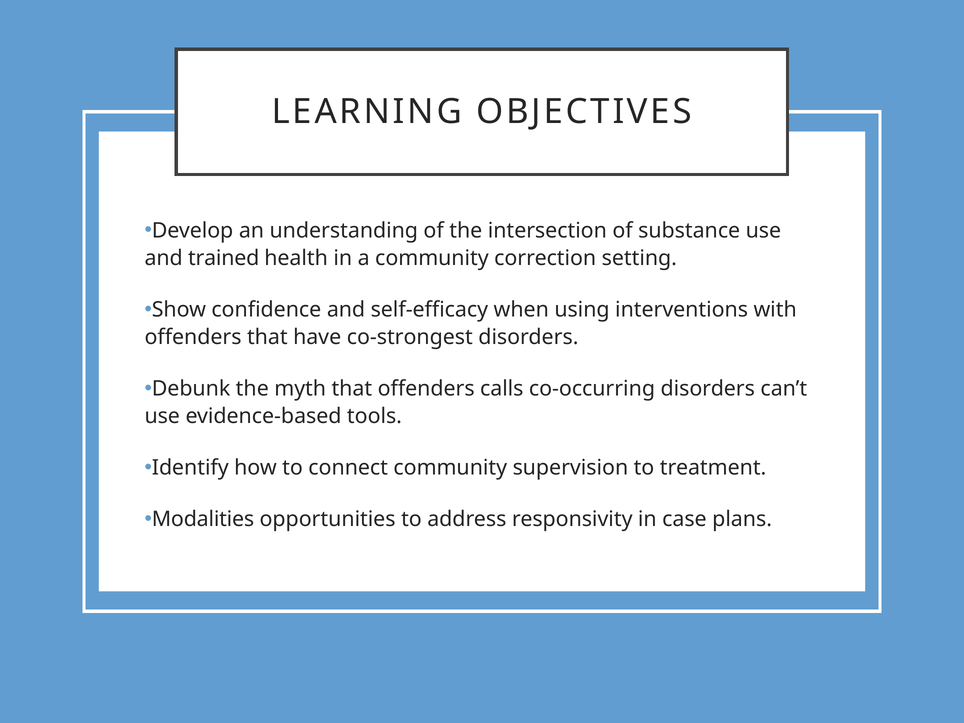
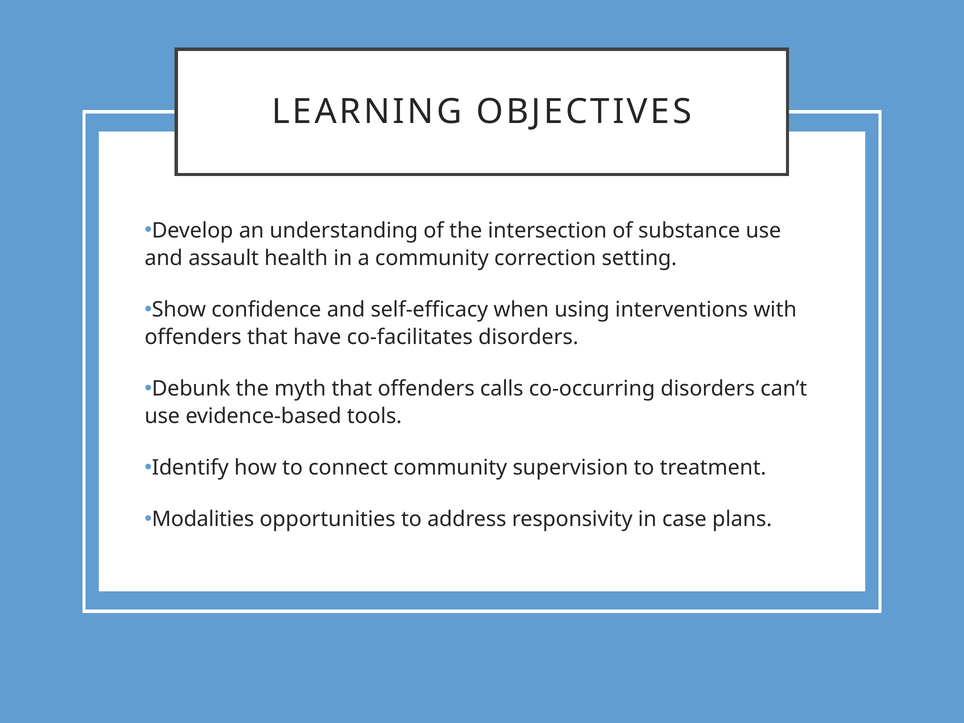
trained: trained -> assault (224, 258)
co-strongest: co-strongest -> co-facilitates (410, 337)
